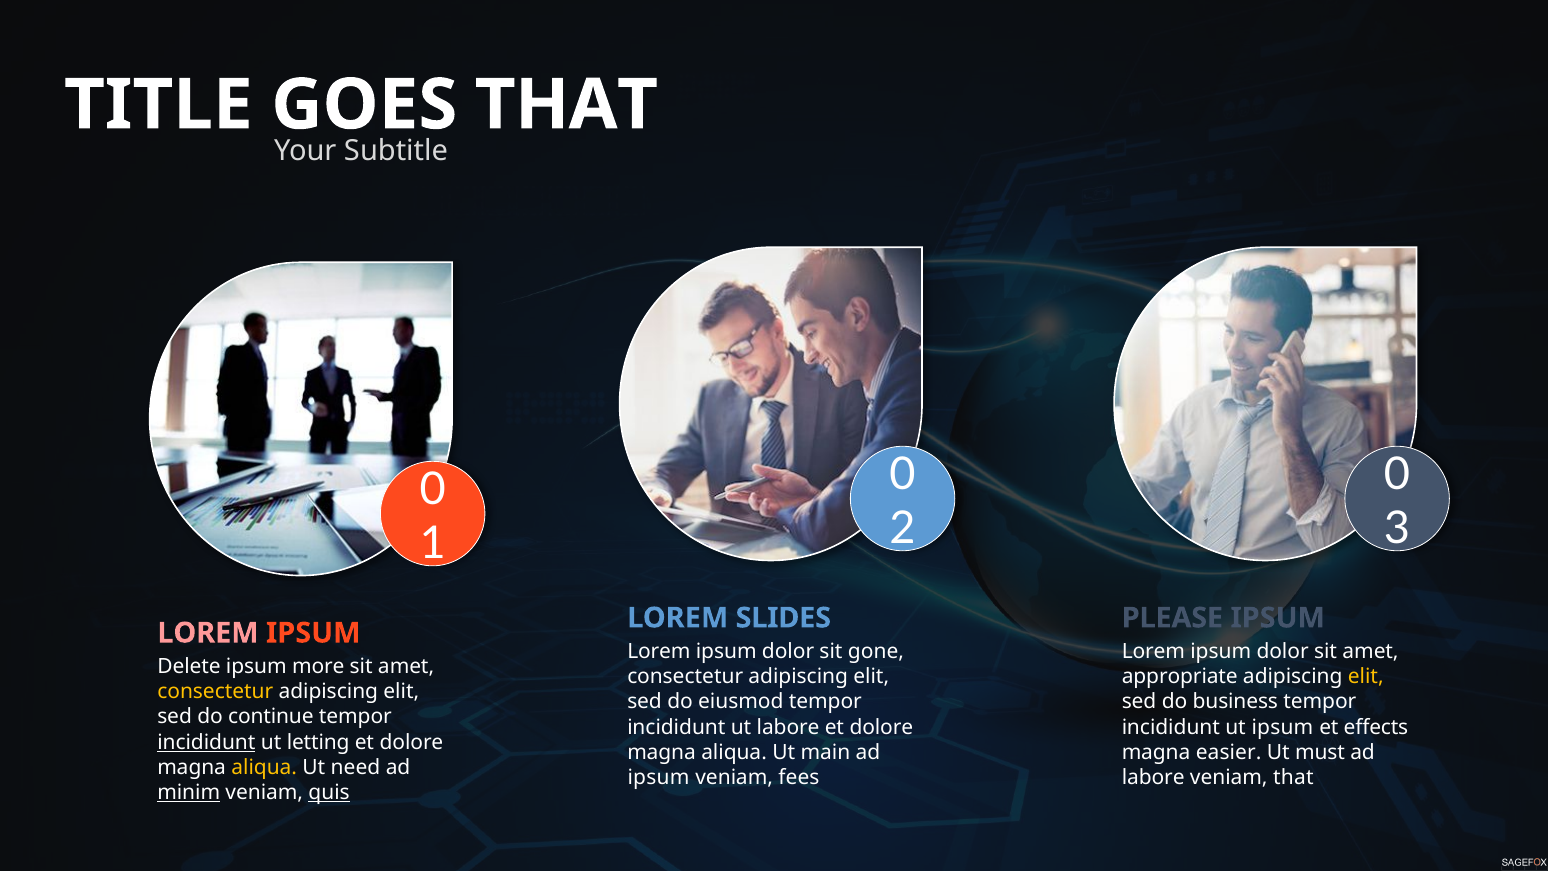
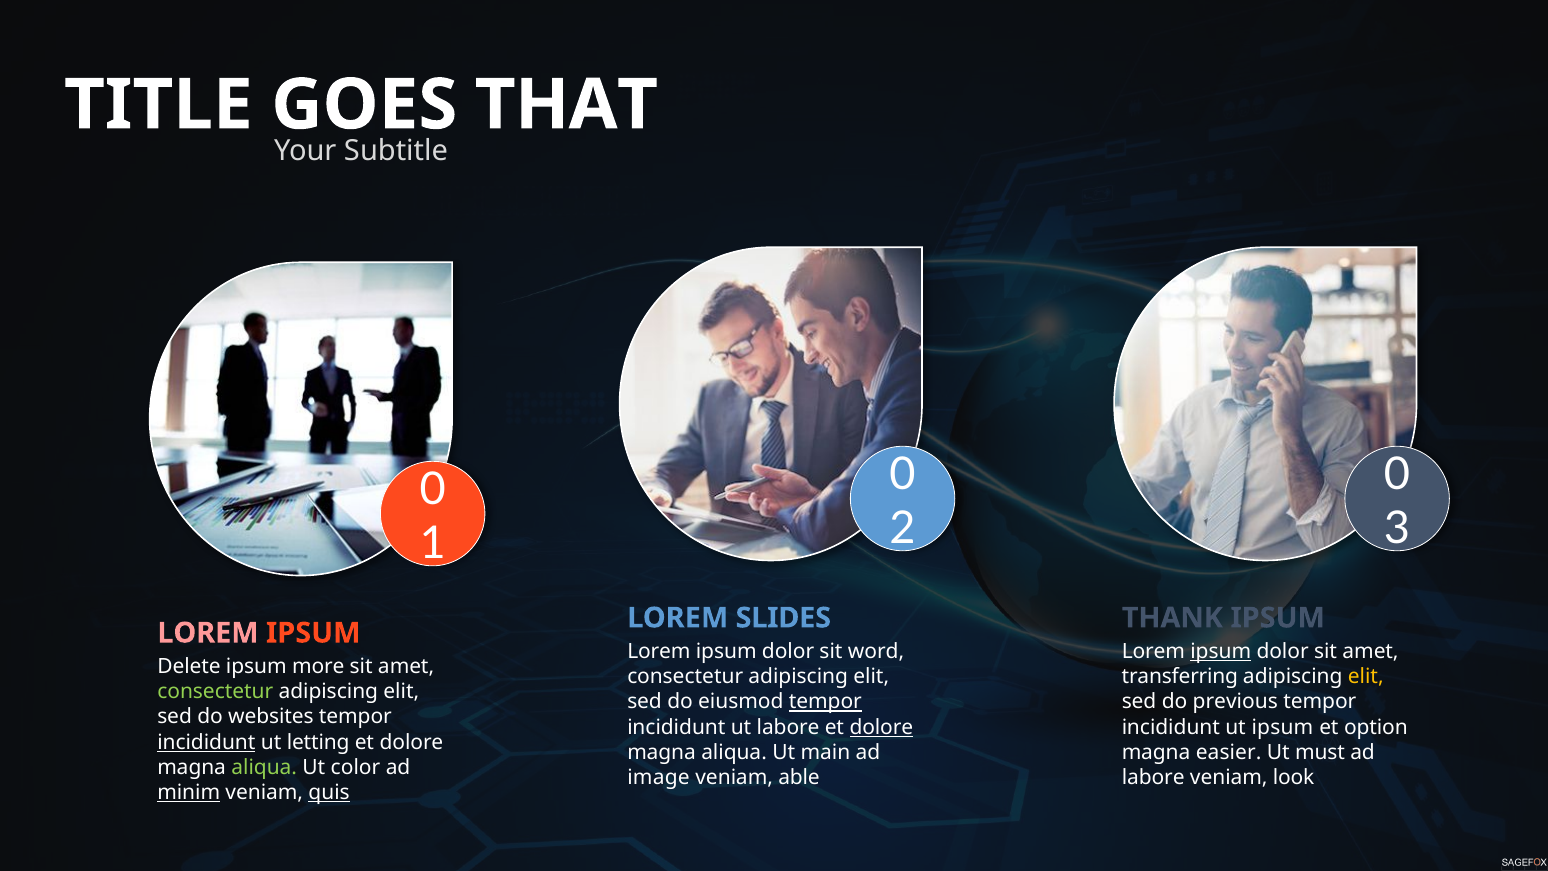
PLEASE: PLEASE -> THANK (1172, 618)
gone: gone -> word (876, 651)
ipsum underline: none -> present (1221, 651)
appropriate: appropriate -> transferring (1180, 677)
consectetur colour: yellow -> light green (215, 692)
tempor underline: none -> present (825, 702)
business: business -> previous (1235, 702)
continue: continue -> websites (271, 717)
dolore underline: none -> present (881, 727)
effects: effects -> option (1376, 727)
aliqua colour: yellow -> light green (264, 767)
need: need -> color (356, 767)
ipsum: ipsum -> image (659, 777)
fees: fees -> able (799, 777)
veniam that: that -> look (1294, 777)
